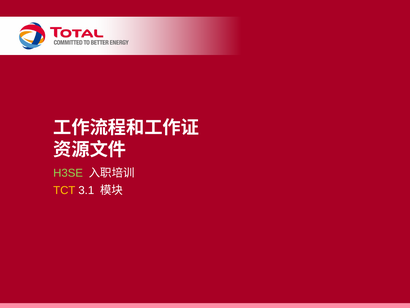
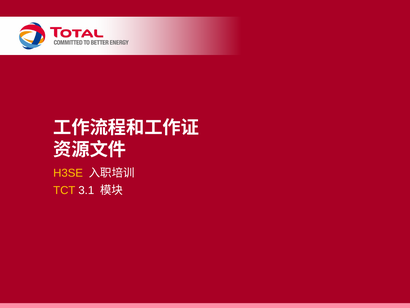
H3SE colour: light green -> yellow (68, 173)
